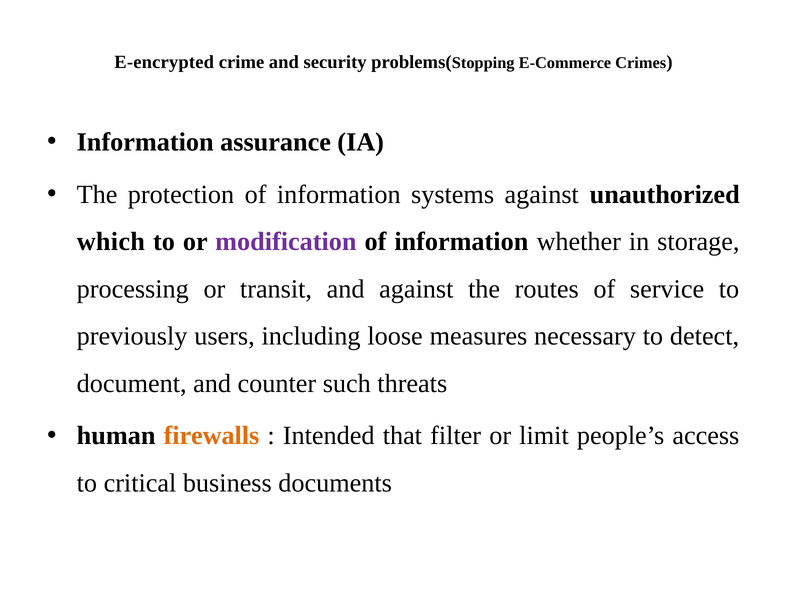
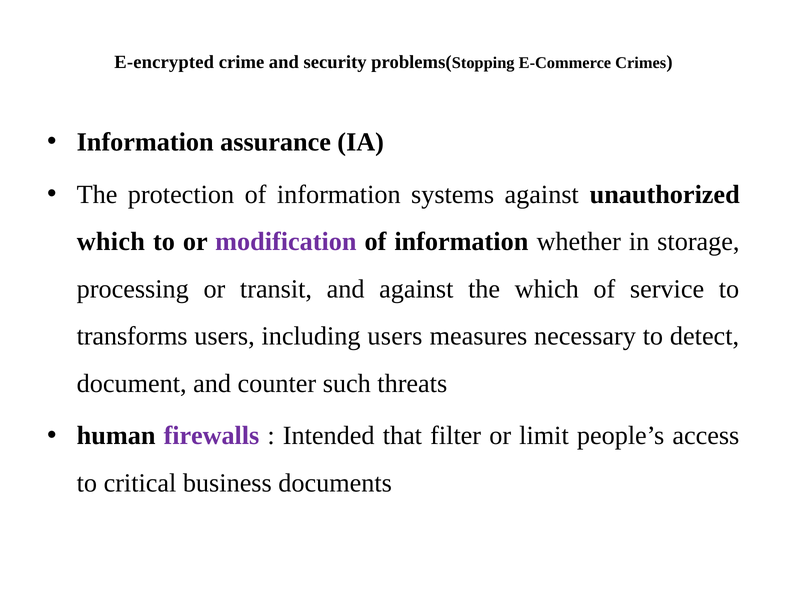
the routes: routes -> which (547, 289)
previously: previously -> transforms (132, 336)
including loose: loose -> users (395, 336)
firewalls colour: orange -> purple (211, 436)
